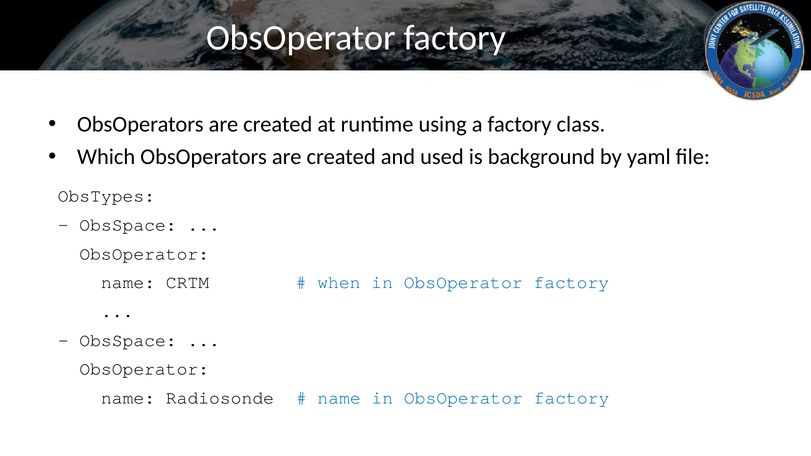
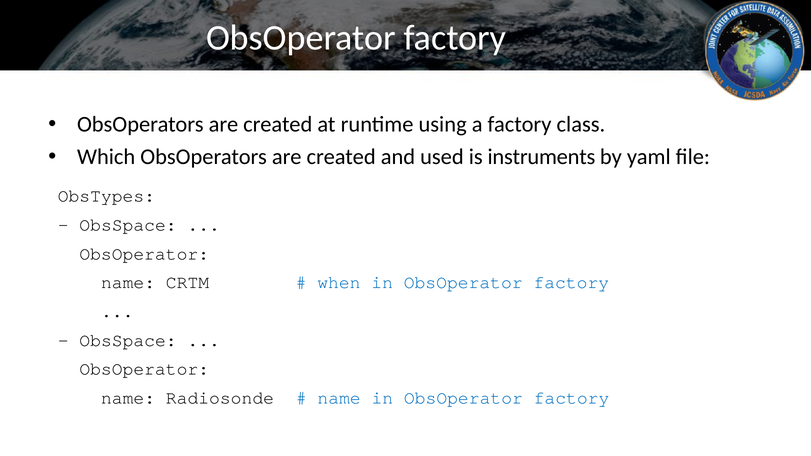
background: background -> instruments (541, 157)
